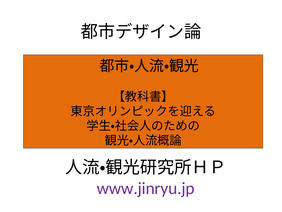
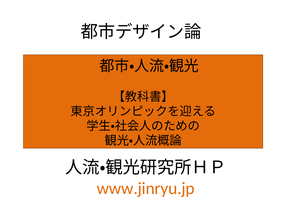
www.jinryu.jp colour: purple -> orange (146, 188)
